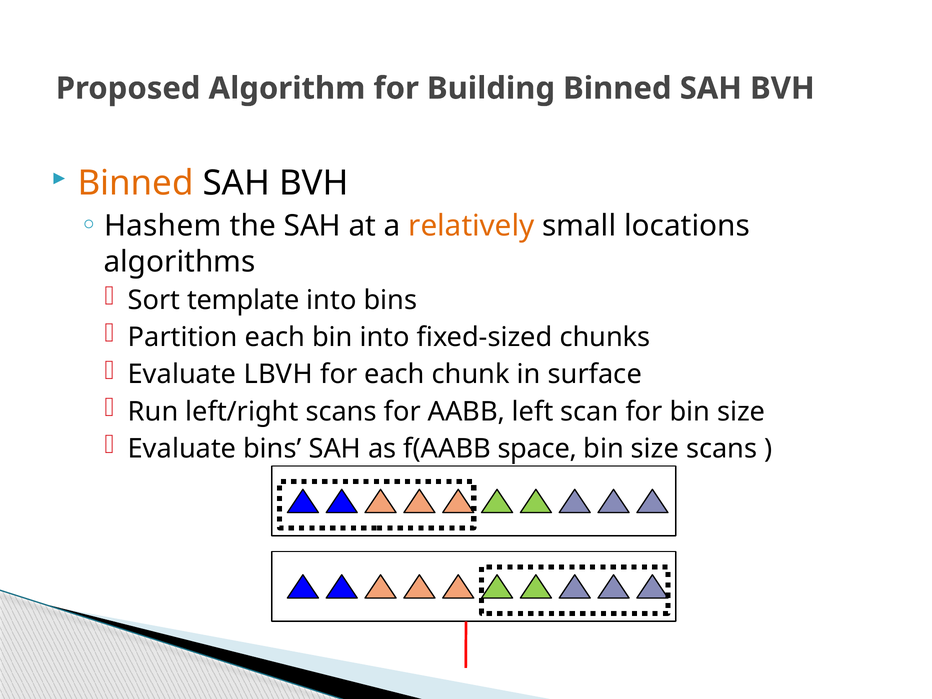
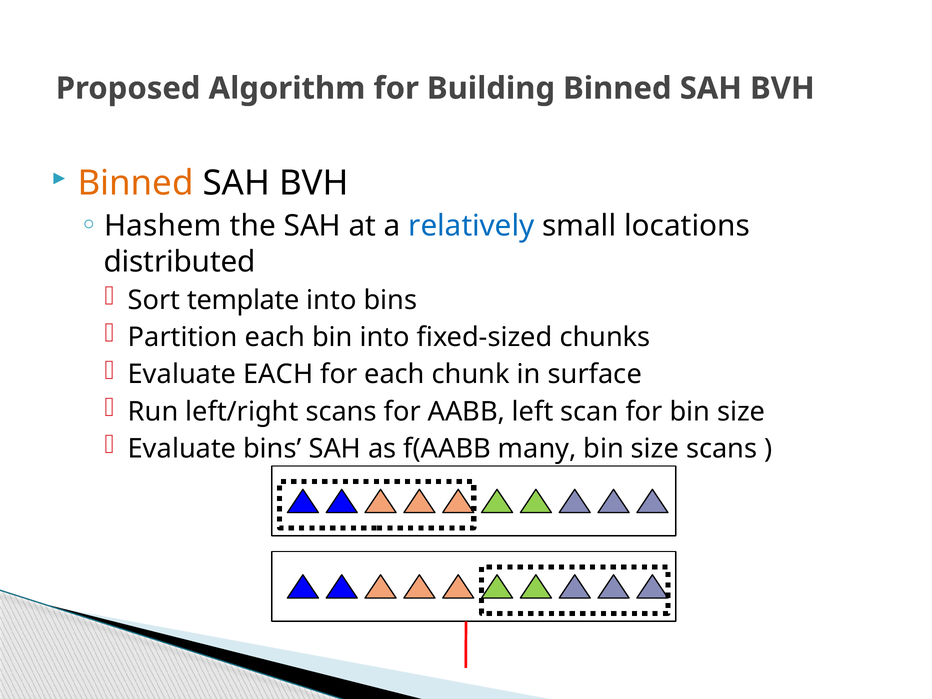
relatively colour: orange -> blue (471, 226)
algorithms: algorithms -> distributed (180, 262)
Evaluate LBVH: LBVH -> EACH (278, 374)
space: space -> many (537, 449)
